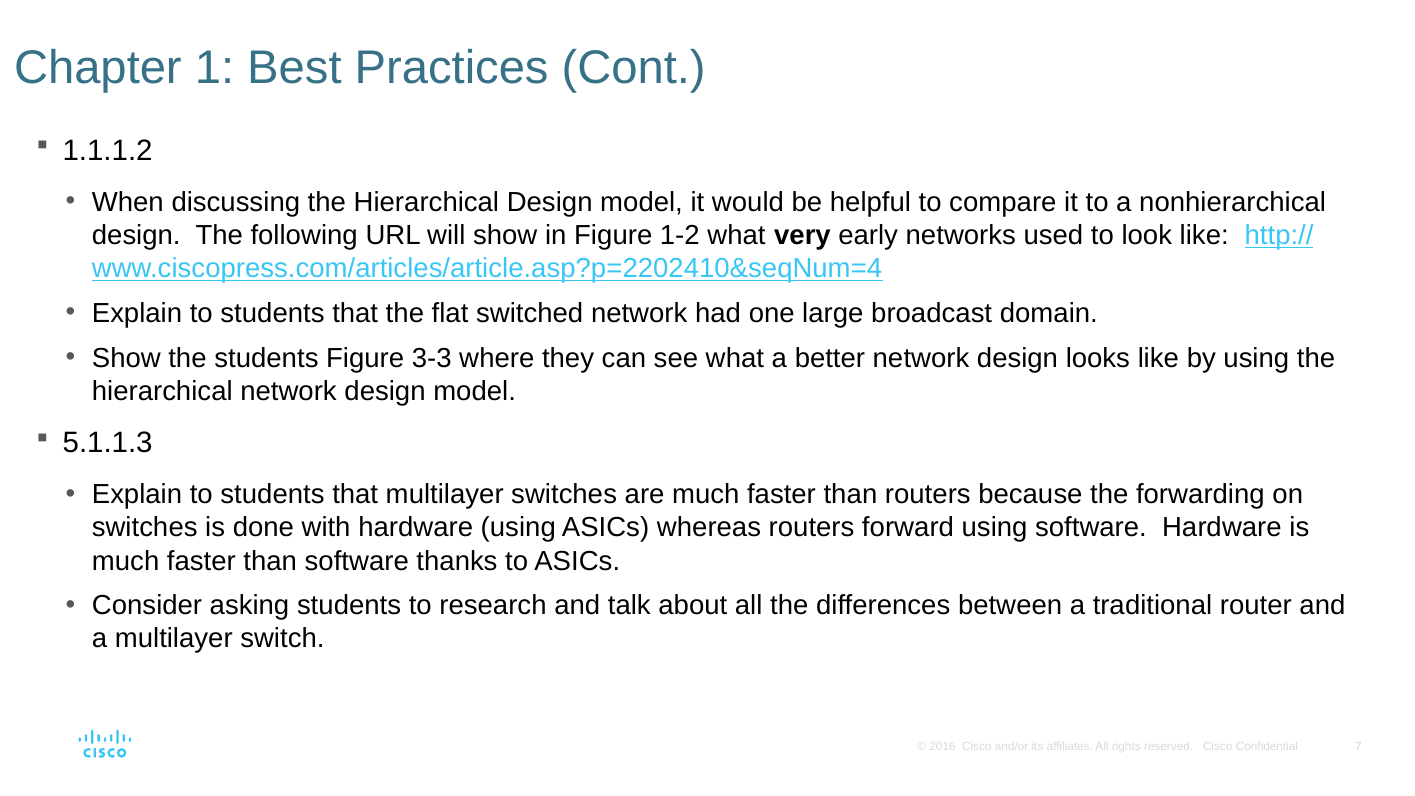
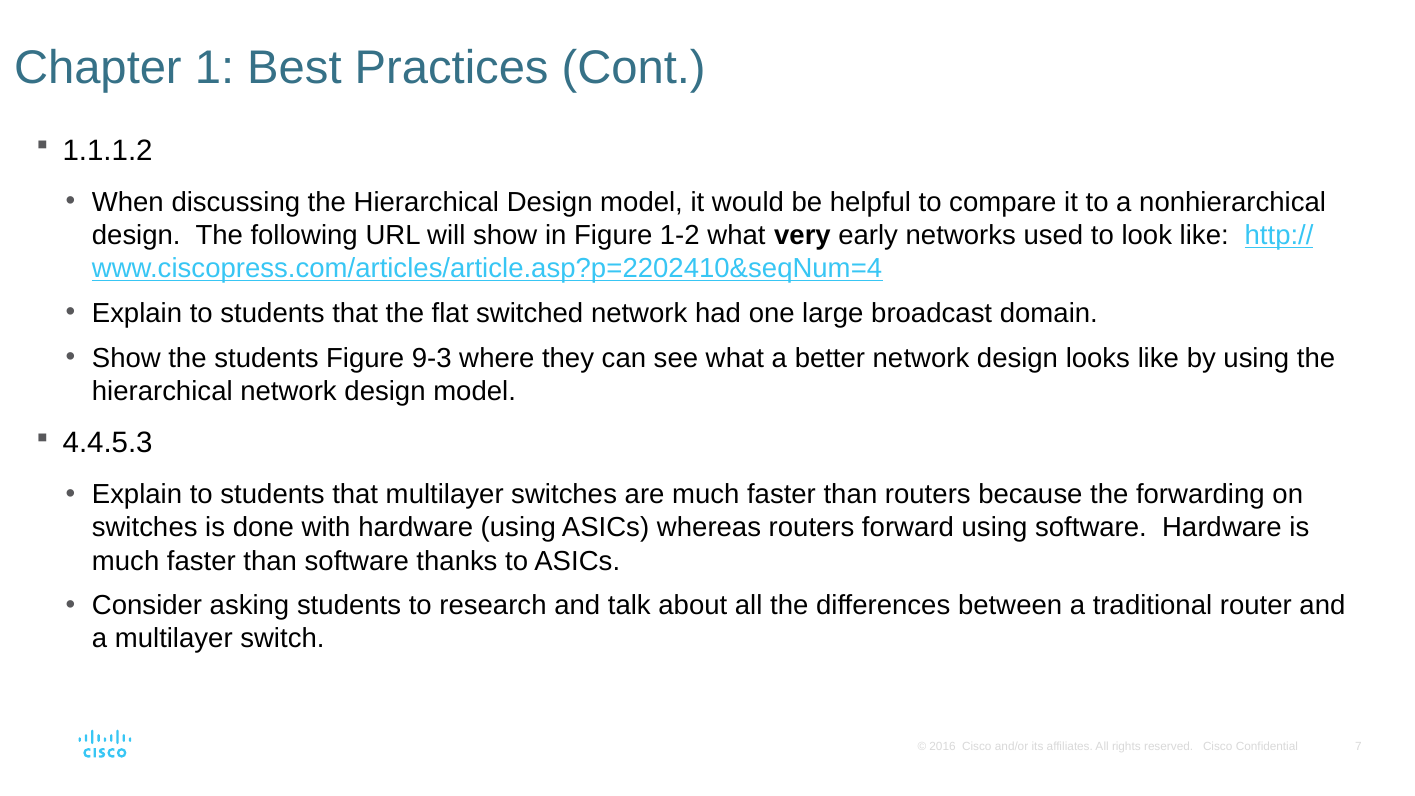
3-3: 3-3 -> 9-3 (432, 358)
5.1.1.3: 5.1.1.3 -> 4.4.5.3 (108, 443)
